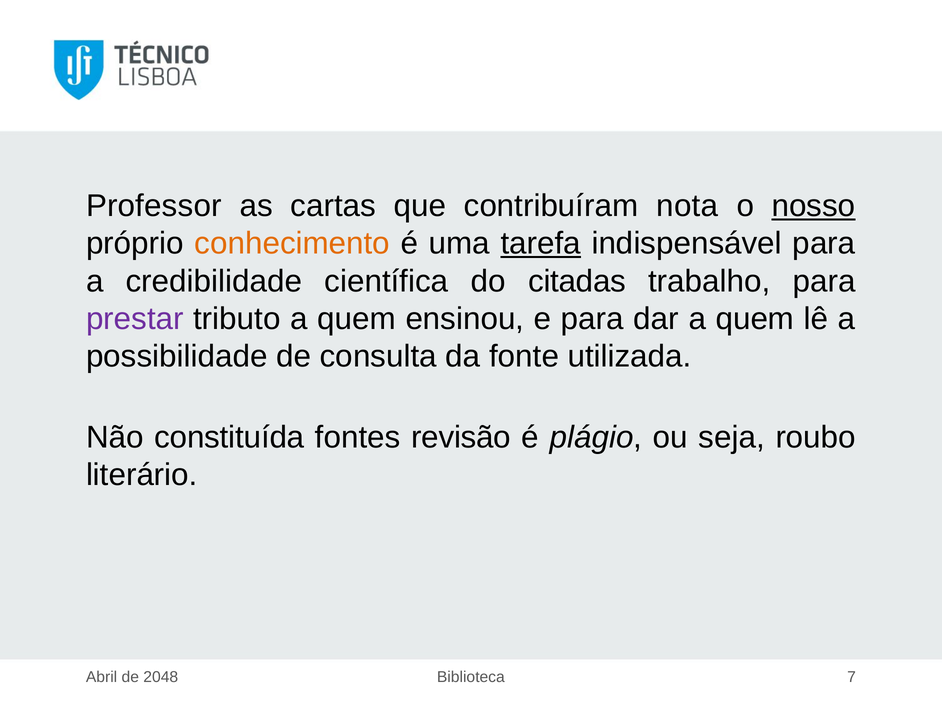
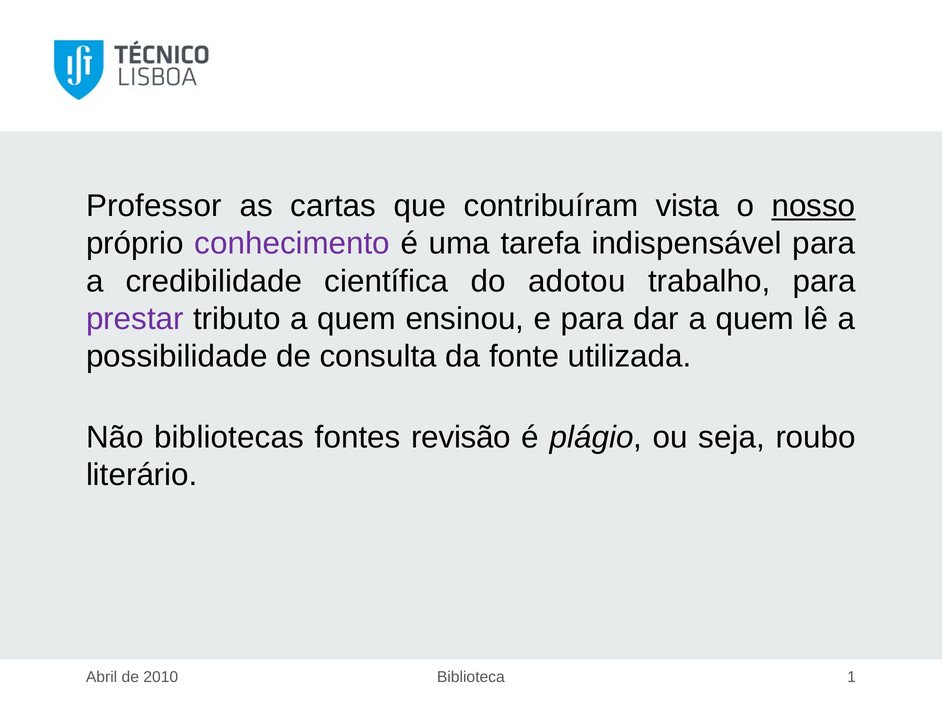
nota: nota -> vista (688, 206)
conhecimento colour: orange -> purple (292, 244)
tarefa underline: present -> none (541, 244)
citadas: citadas -> adotou (577, 281)
constituída: constituída -> bibliotecas (229, 438)
2048: 2048 -> 2010 (161, 678)
7: 7 -> 1 (851, 678)
